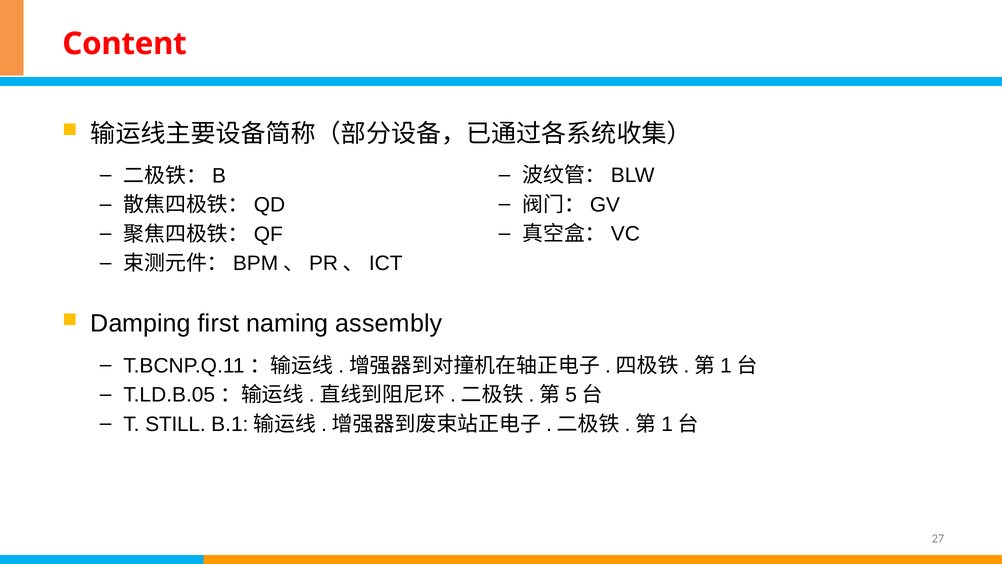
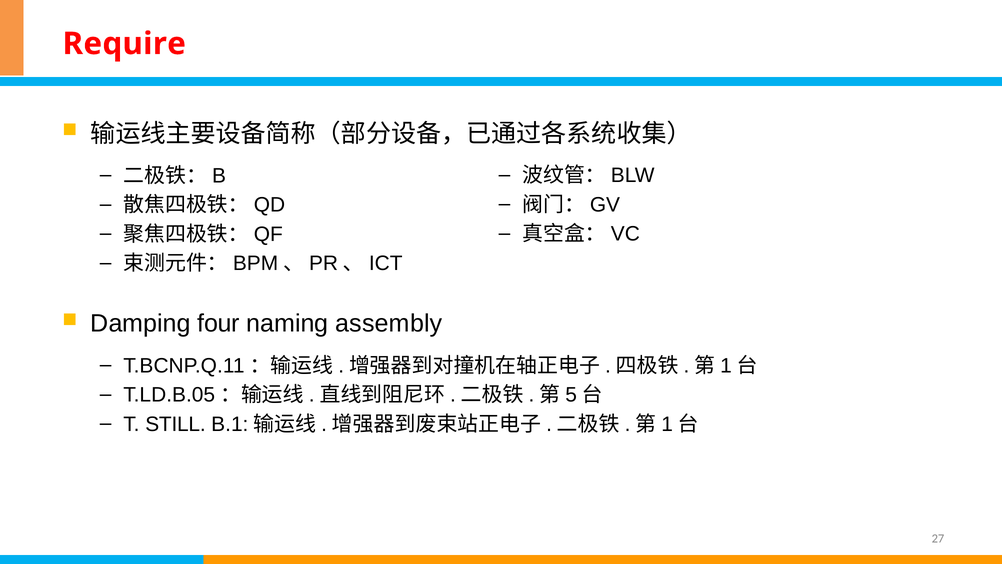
Content: Content -> Require (124, 44)
first: first -> four (219, 323)
